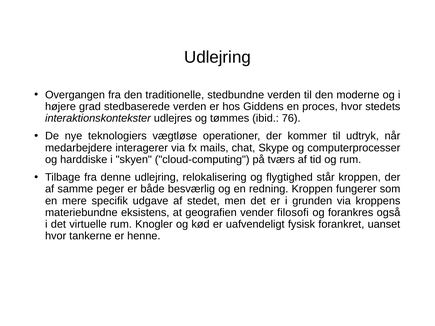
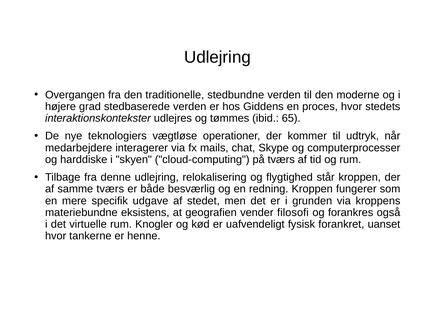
76: 76 -> 65 (291, 118)
samme peger: peger -> tværs (110, 189)
